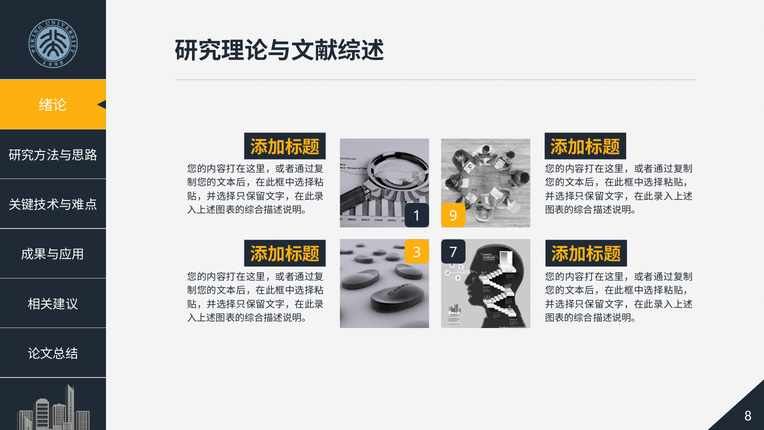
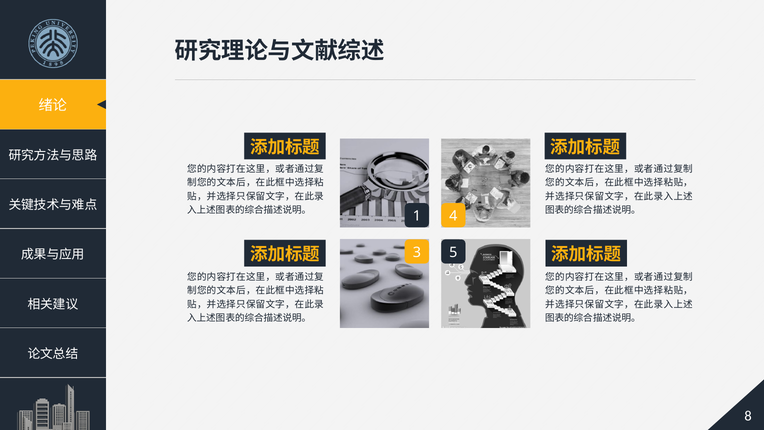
9: 9 -> 4 (453, 216)
7: 7 -> 5 (453, 252)
